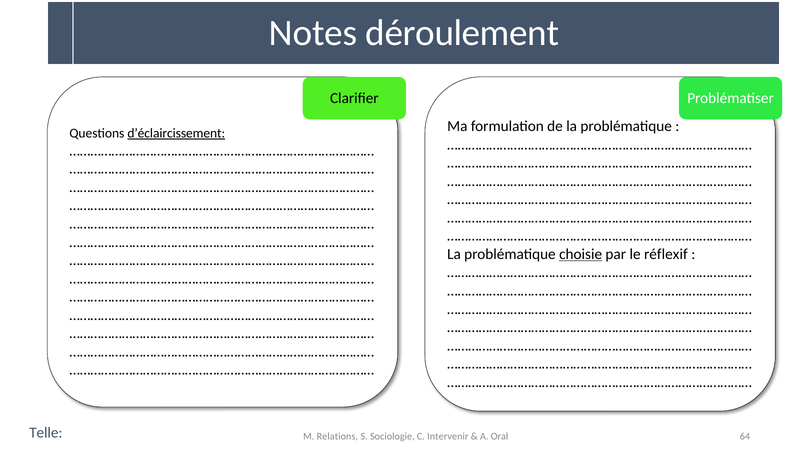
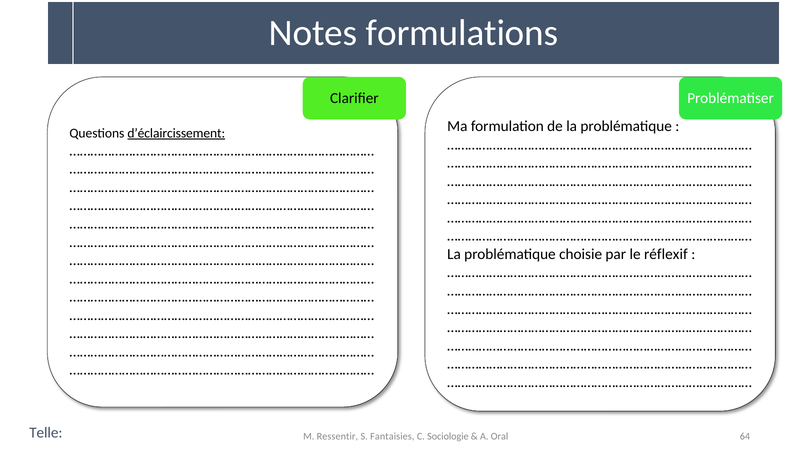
déroulement: déroulement -> formulations (462, 33)
choisie underline: present -> none (581, 254)
Relations: Relations -> Ressentir (337, 436)
Sociologie: Sociologie -> Fantaisies (392, 436)
Intervenir: Intervenir -> Sociologie (448, 436)
